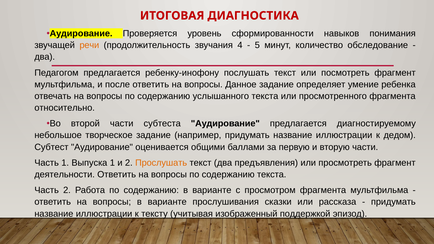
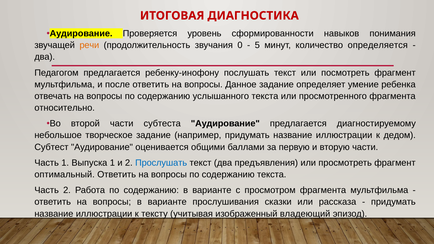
4: 4 -> 0 (240, 45)
обследование: обследование -> определяется (378, 45)
Прослушать colour: orange -> blue (161, 163)
деятельности: деятельности -> оптимальный (65, 175)
поддержкой: поддержкой -> владеющий (305, 214)
